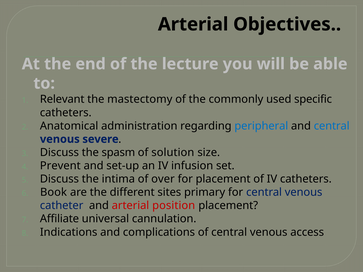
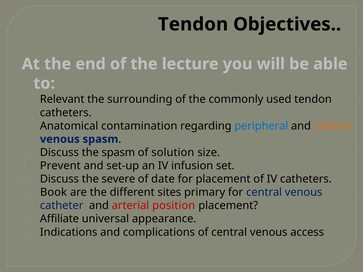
Arterial: Arterial -> Tendon (193, 24)
mastectomy: mastectomy -> surrounding (140, 99)
used specific: specific -> tendon (313, 99)
administration: administration -> contamination (139, 126)
central colour: blue -> orange (332, 126)
venous severe: severe -> spasm (100, 139)
intima: intima -> severe (118, 179)
over: over -> date (163, 179)
cannulation: cannulation -> appearance (164, 219)
